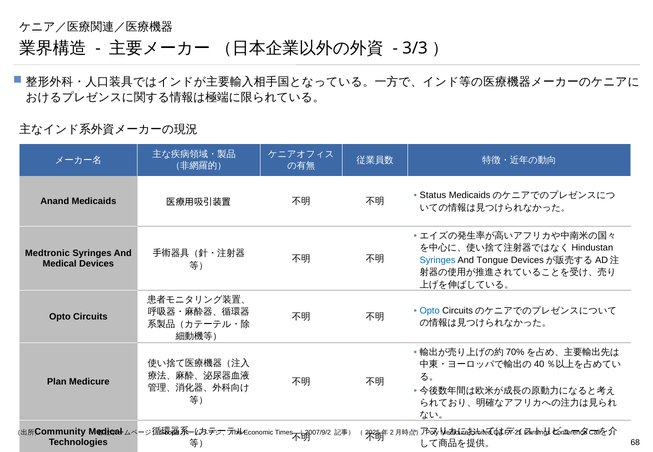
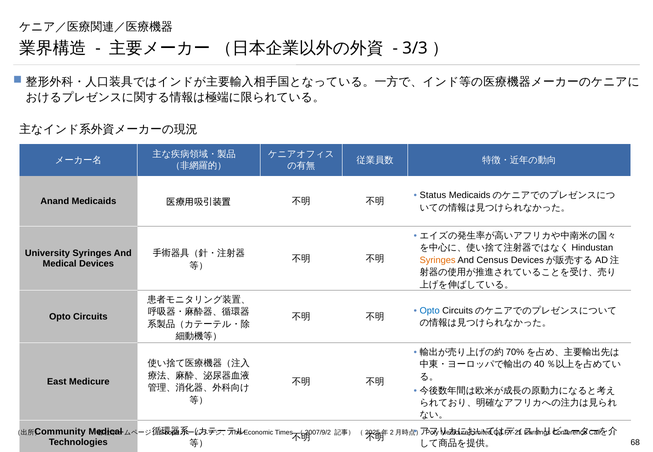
Medtronic: Medtronic -> University (47, 253)
Syringes colour: blue -> orange (438, 260)
Tongue: Tongue -> Census (492, 260)
Plan: Plan -> East (57, 382)
